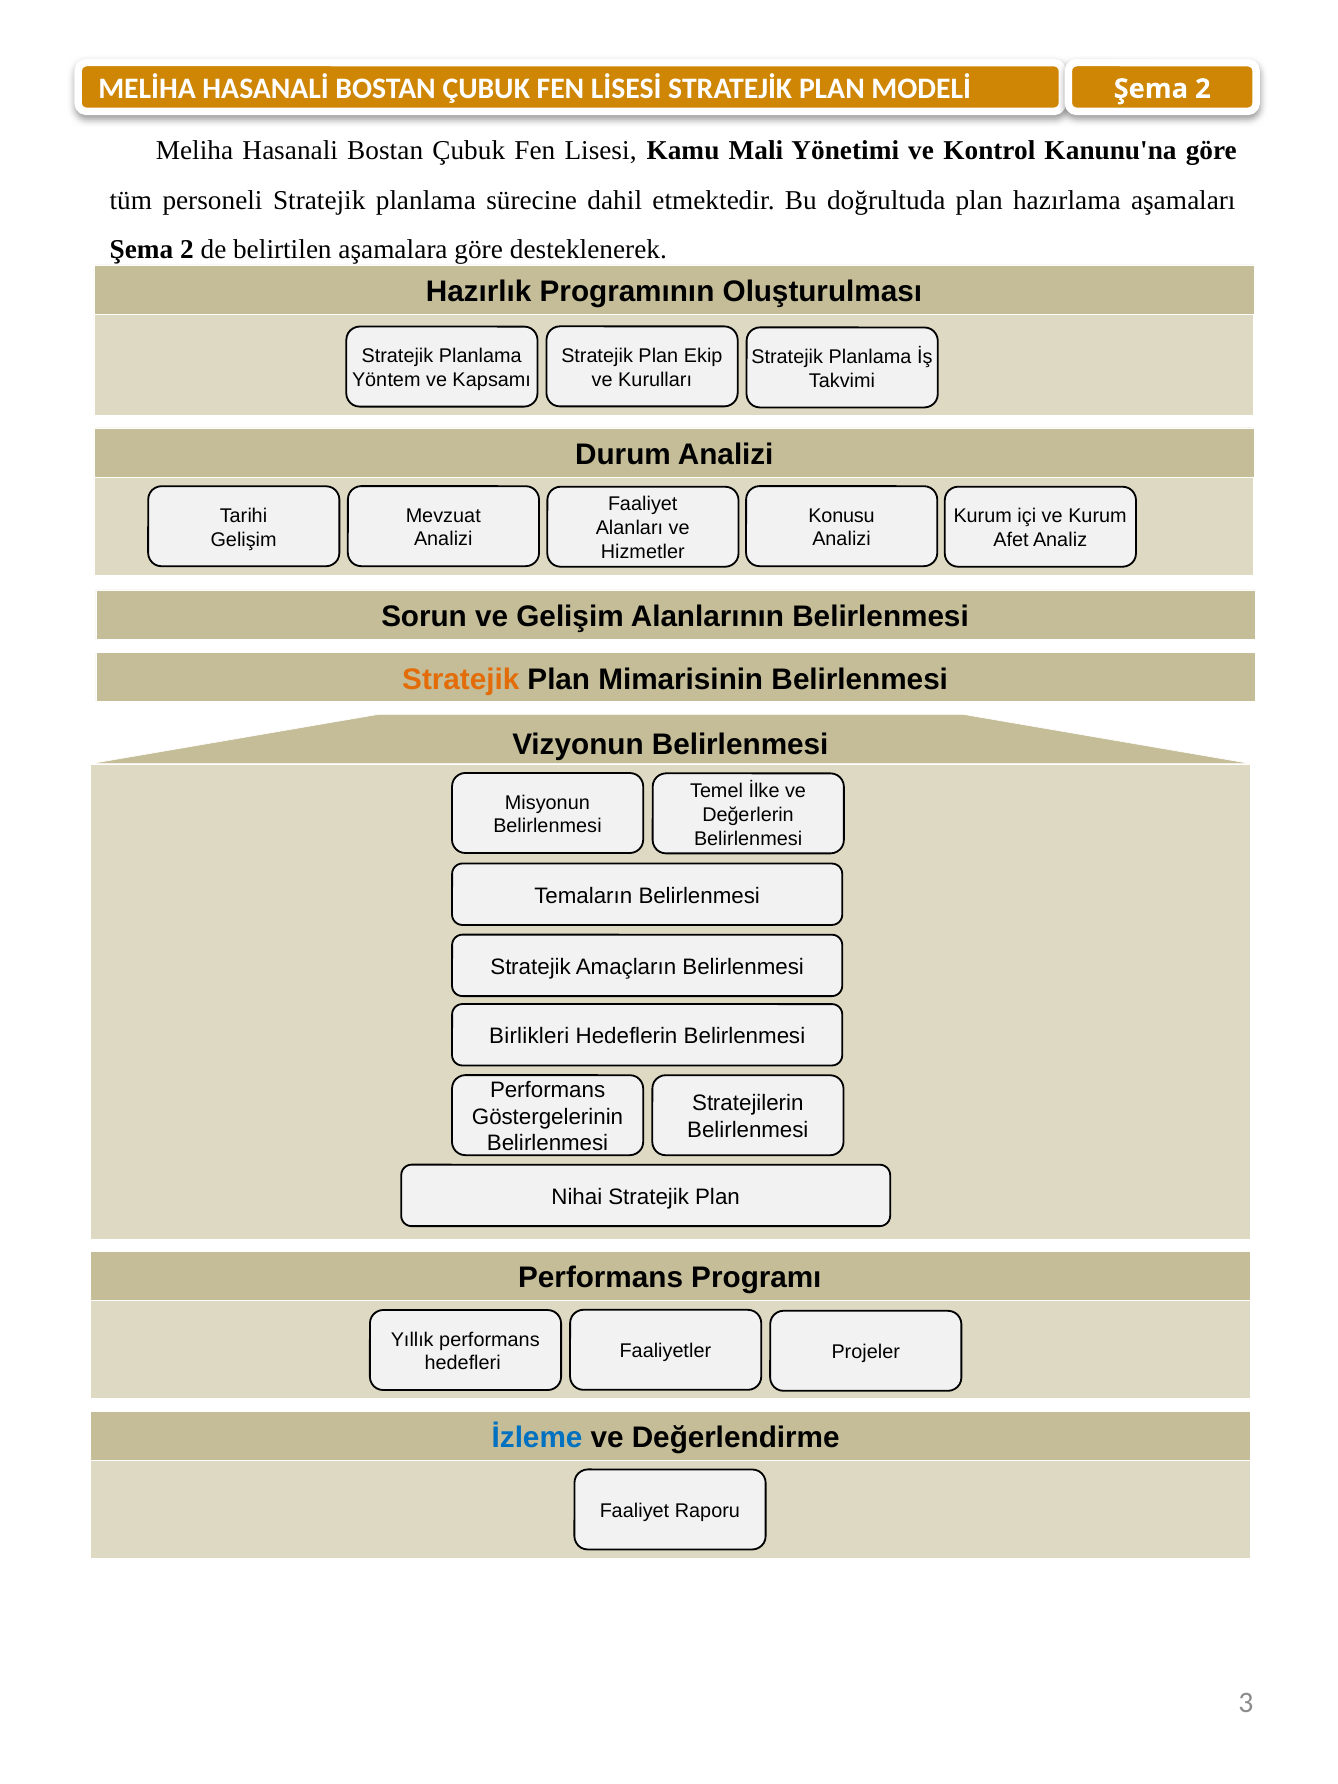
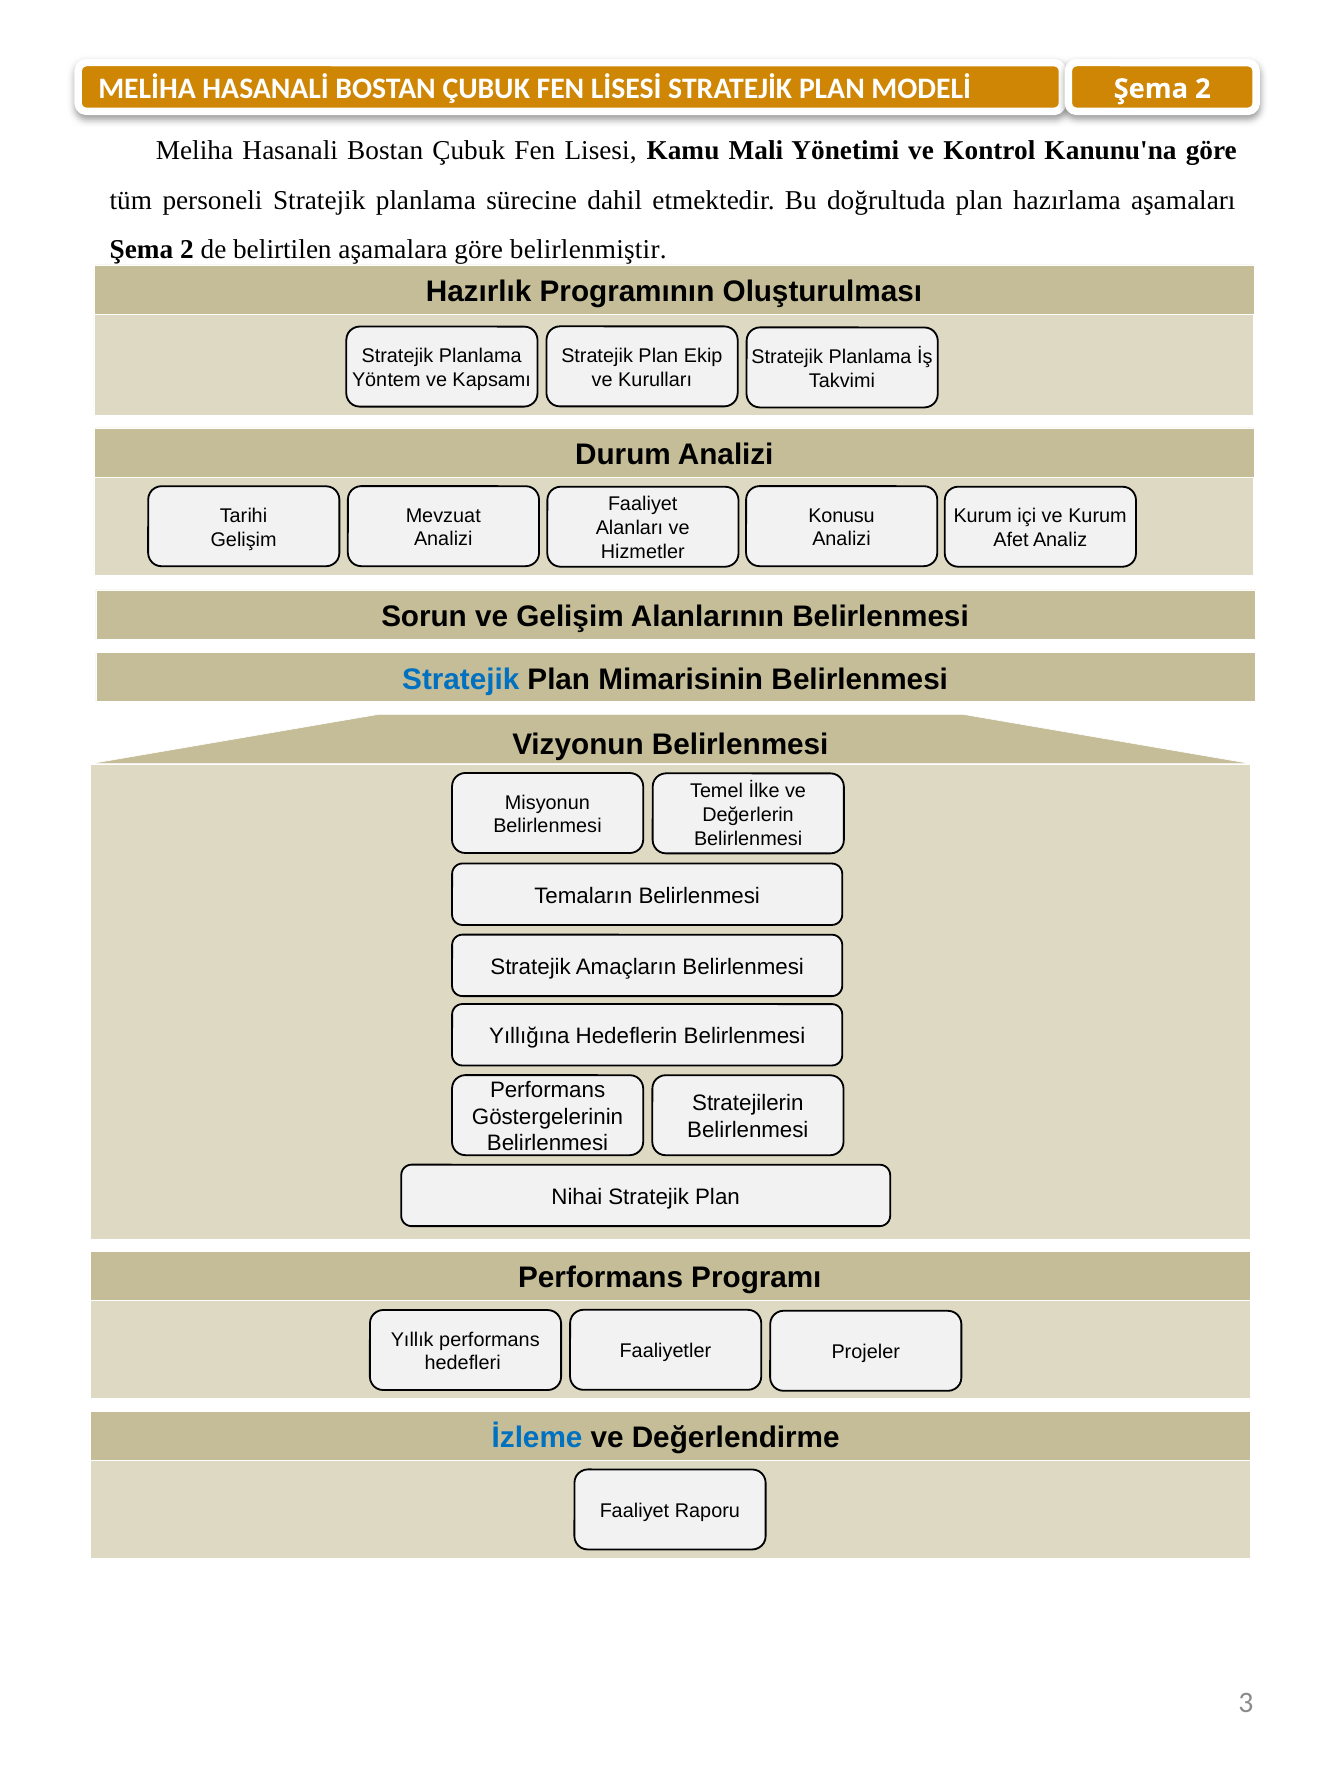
desteklenerek: desteklenerek -> belirlenmiştir (588, 249)
Stratejik colour: orange -> blue (461, 679)
Birlikleri: Birlikleri -> Yıllığına (529, 1036)
